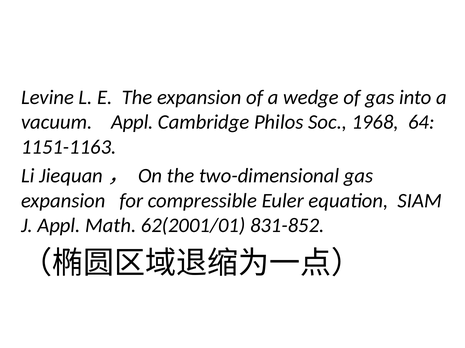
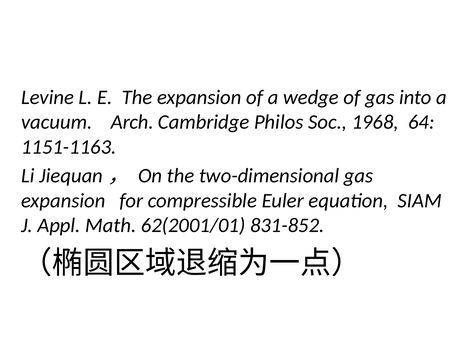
vacuum Appl: Appl -> Arch (132, 122)
